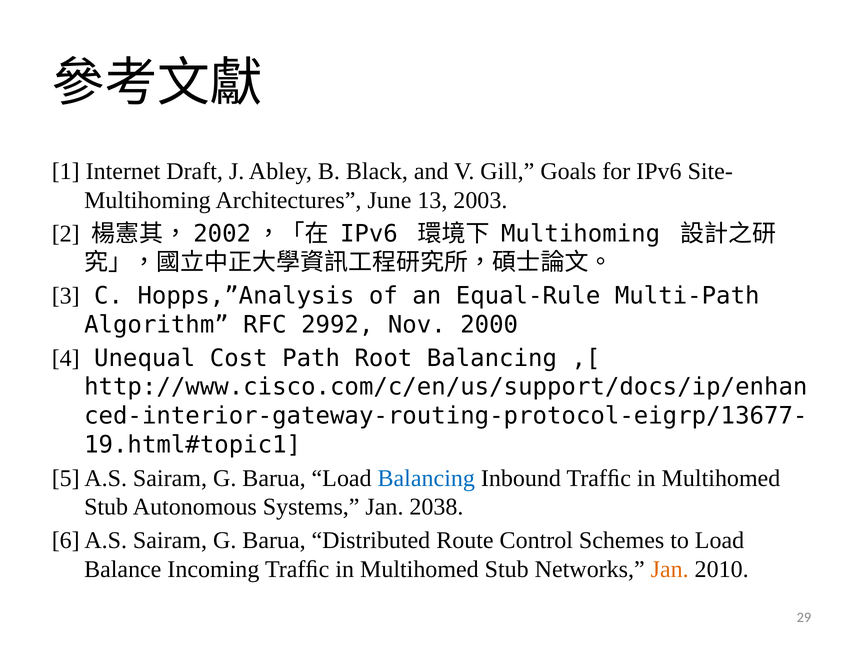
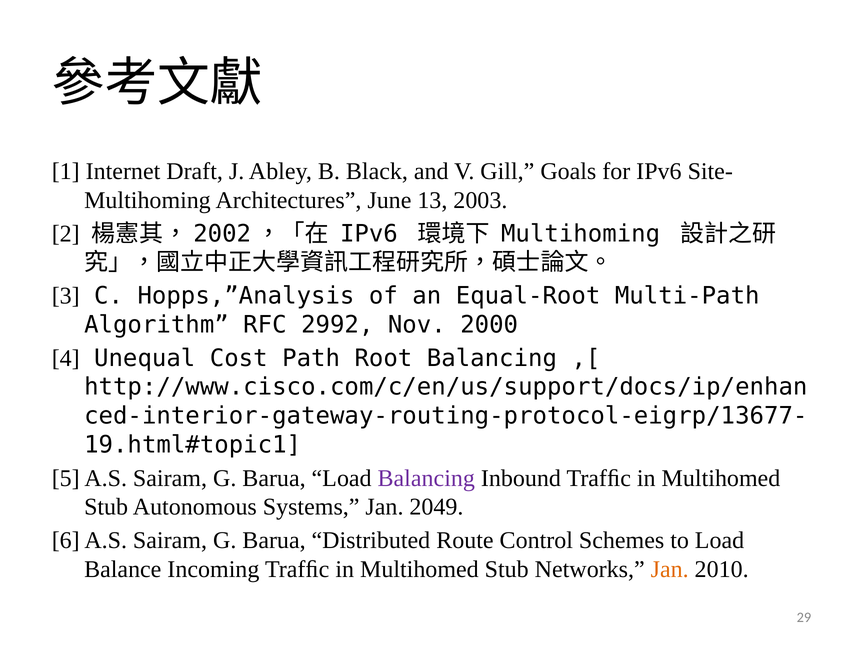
Equal-Rule: Equal-Rule -> Equal-Root (528, 296)
Balancing colour: blue -> purple (426, 478)
2038: 2038 -> 2049 (436, 507)
